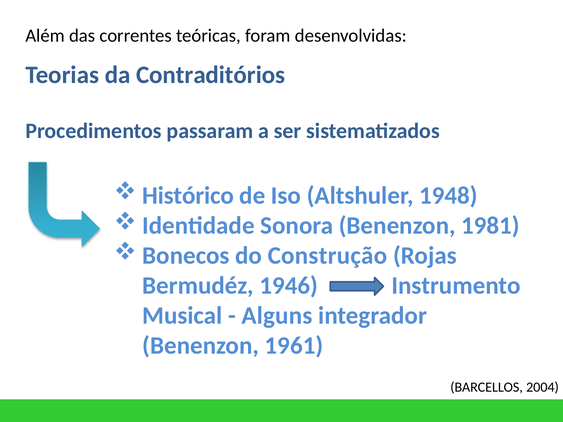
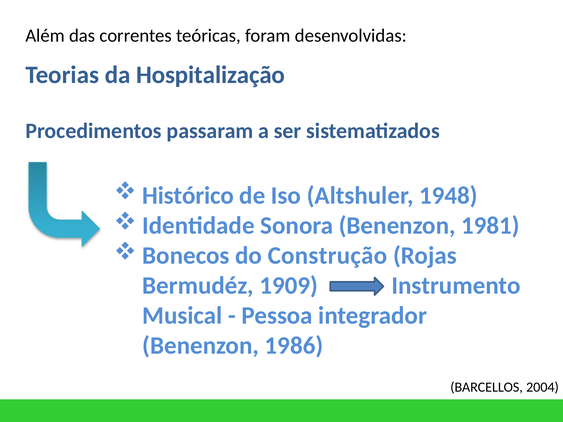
Contraditórios: Contraditórios -> Hospitalização (211, 75)
1946: 1946 -> 1909 (289, 286)
Alguns: Alguns -> Pessoa (277, 316)
1961: 1961 -> 1986 (294, 346)
